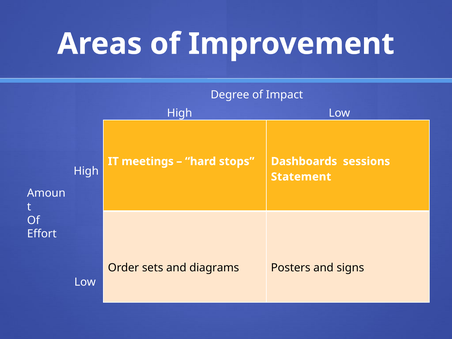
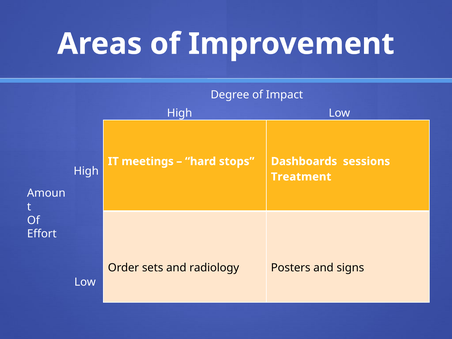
Statement: Statement -> Treatment (301, 177)
diagrams: diagrams -> radiology (214, 268)
